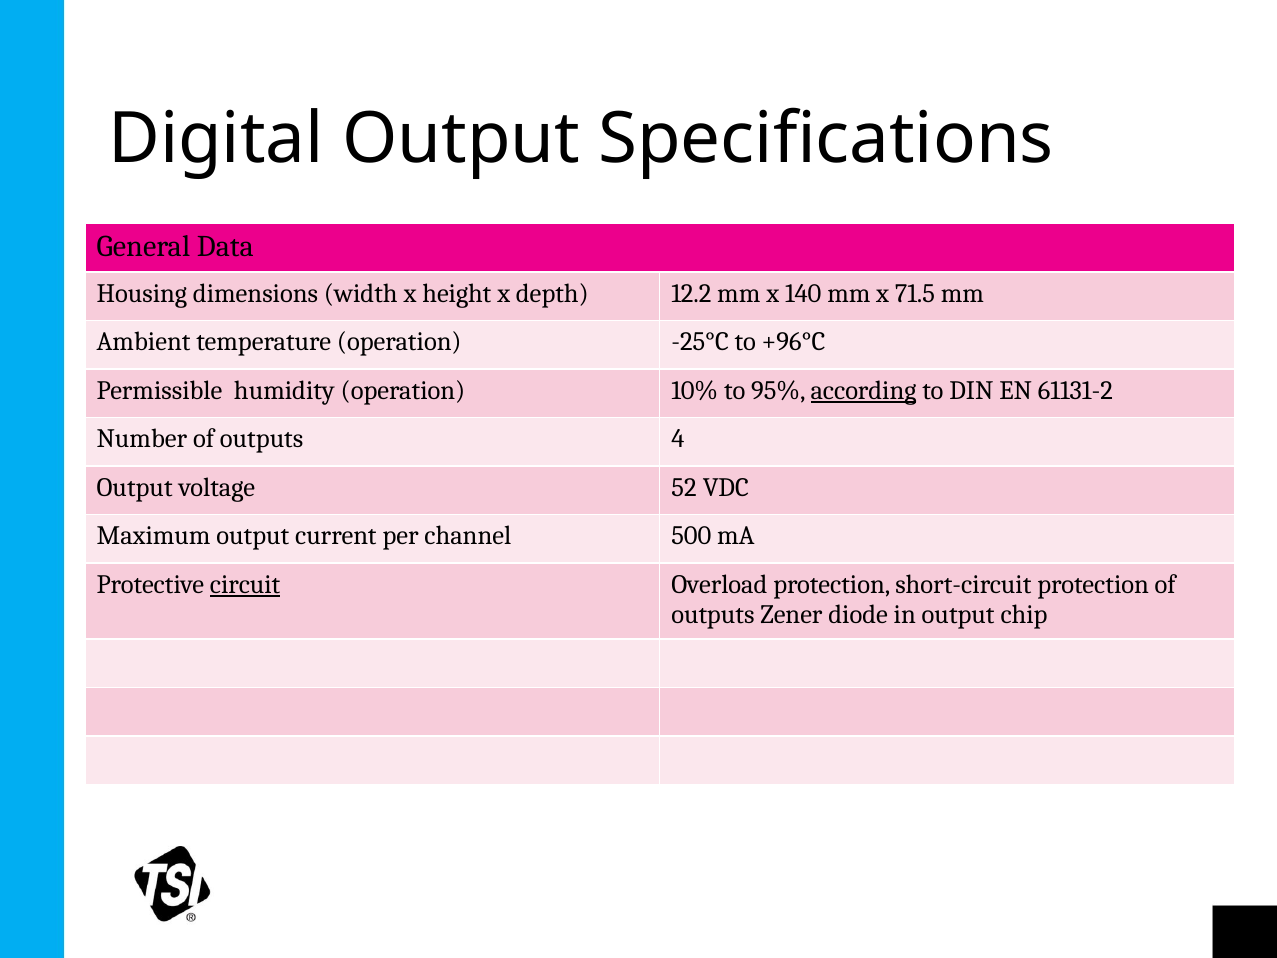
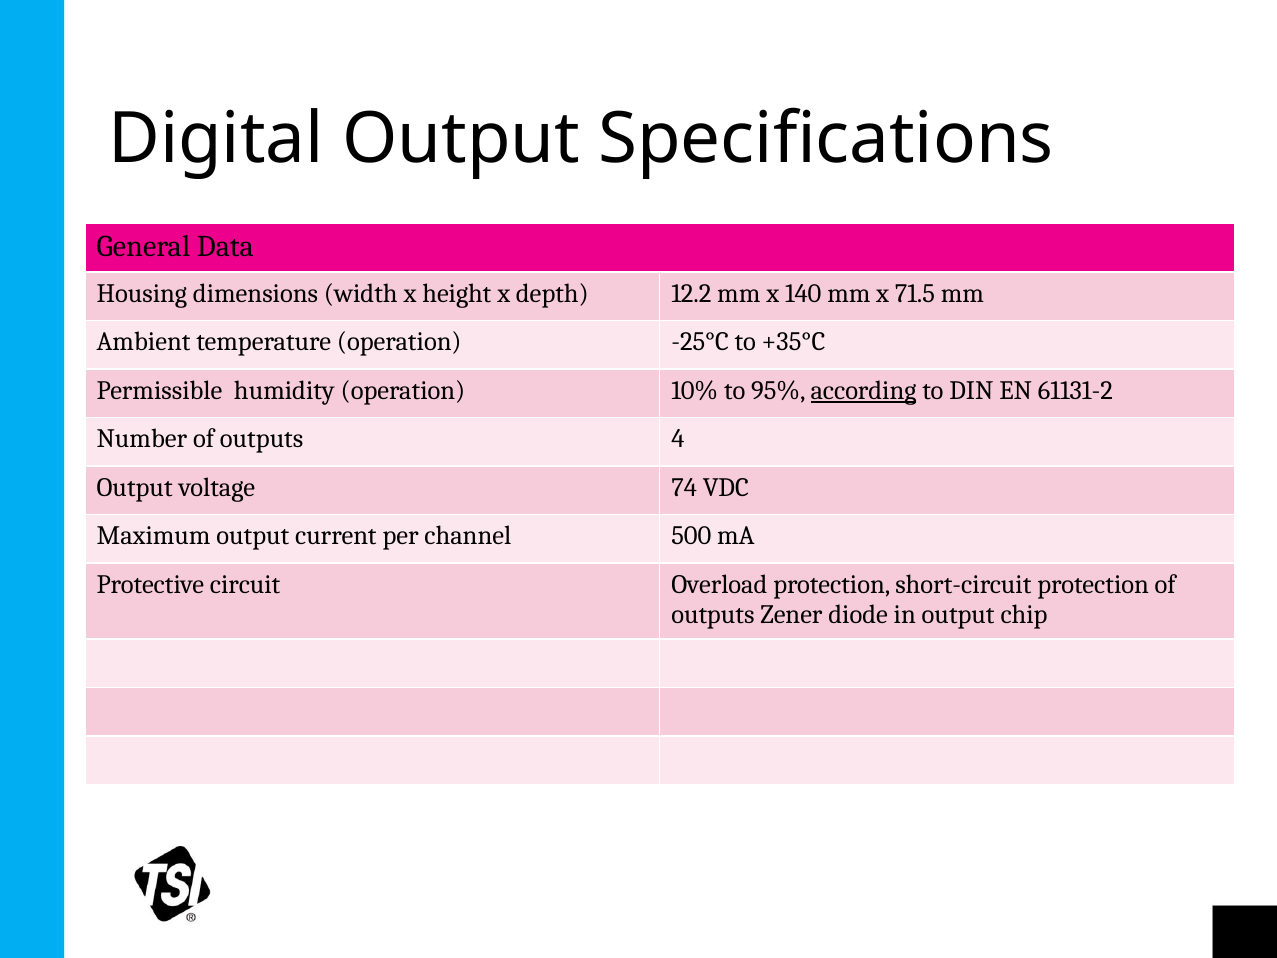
+96°C: +96°C -> +35°C (793, 342)
52: 52 -> 74 (684, 487)
circuit underline: present -> none (245, 584)
